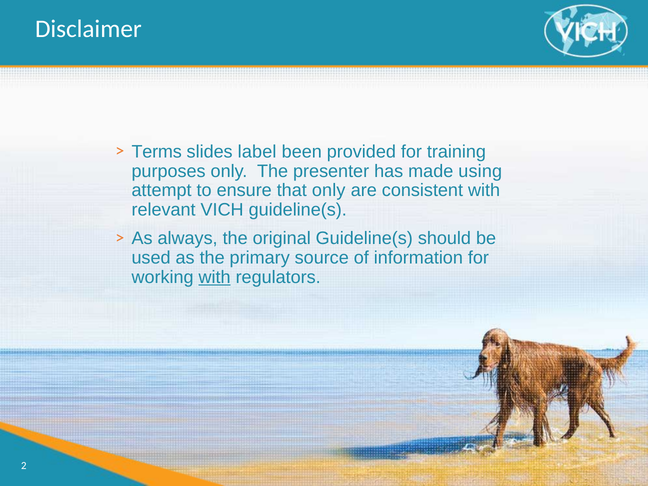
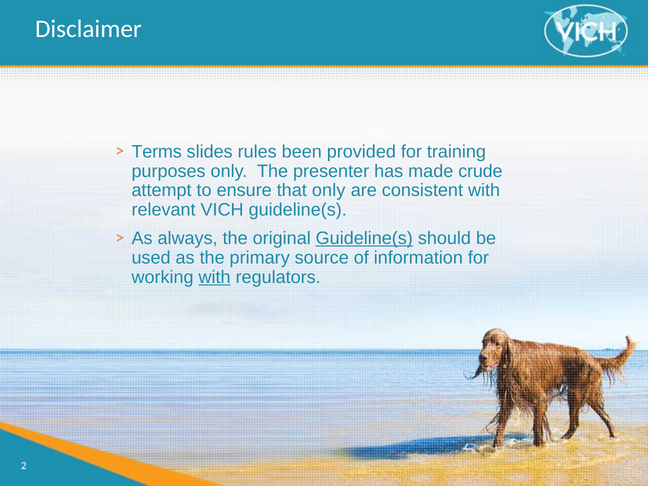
label: label -> rules (257, 152)
using: using -> crude (480, 171)
Guideline(s underline: none -> present (364, 238)
